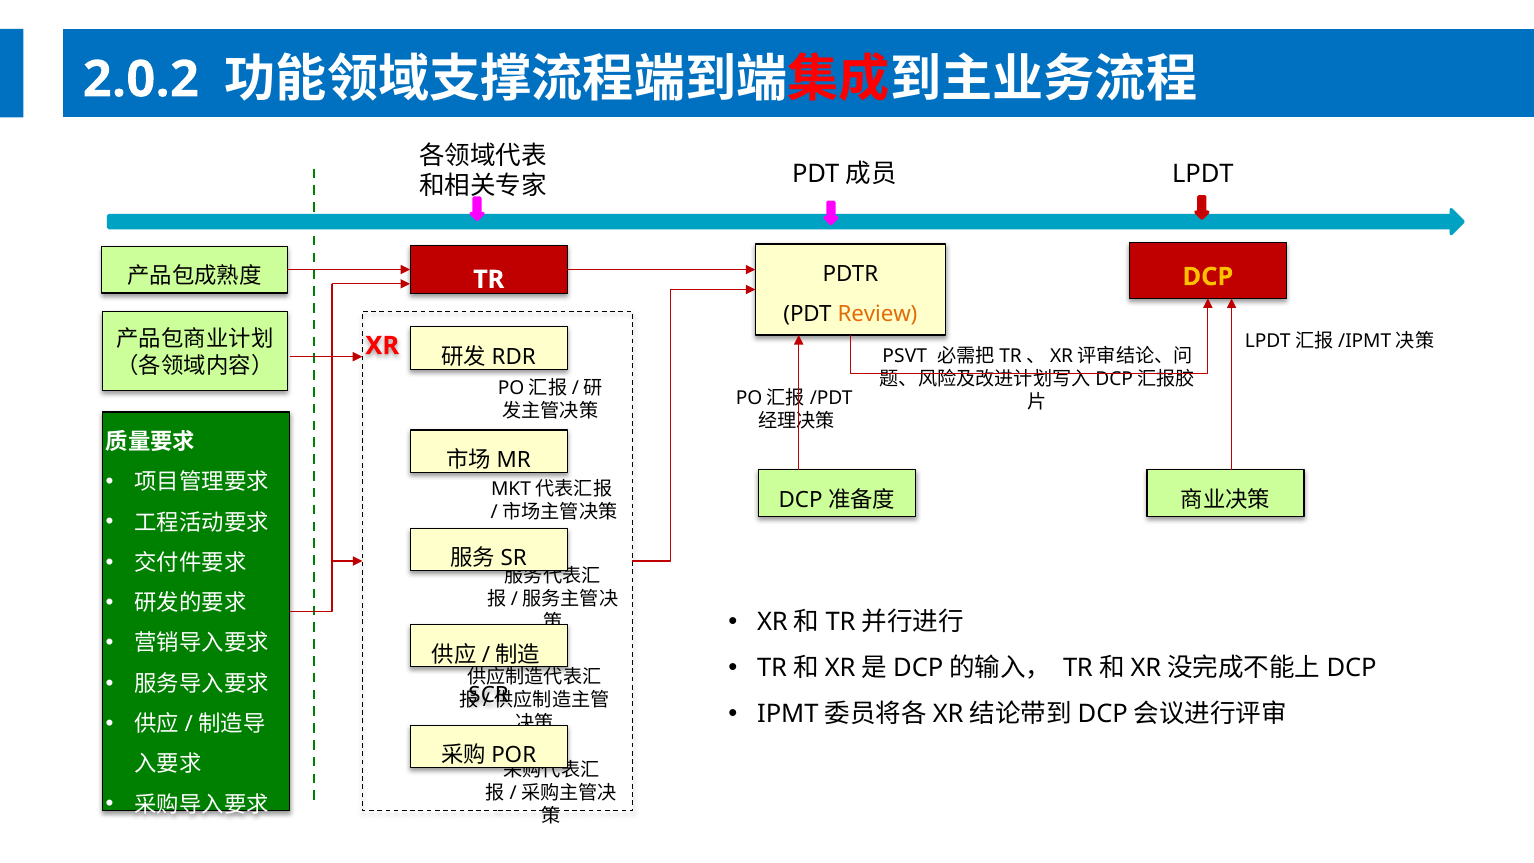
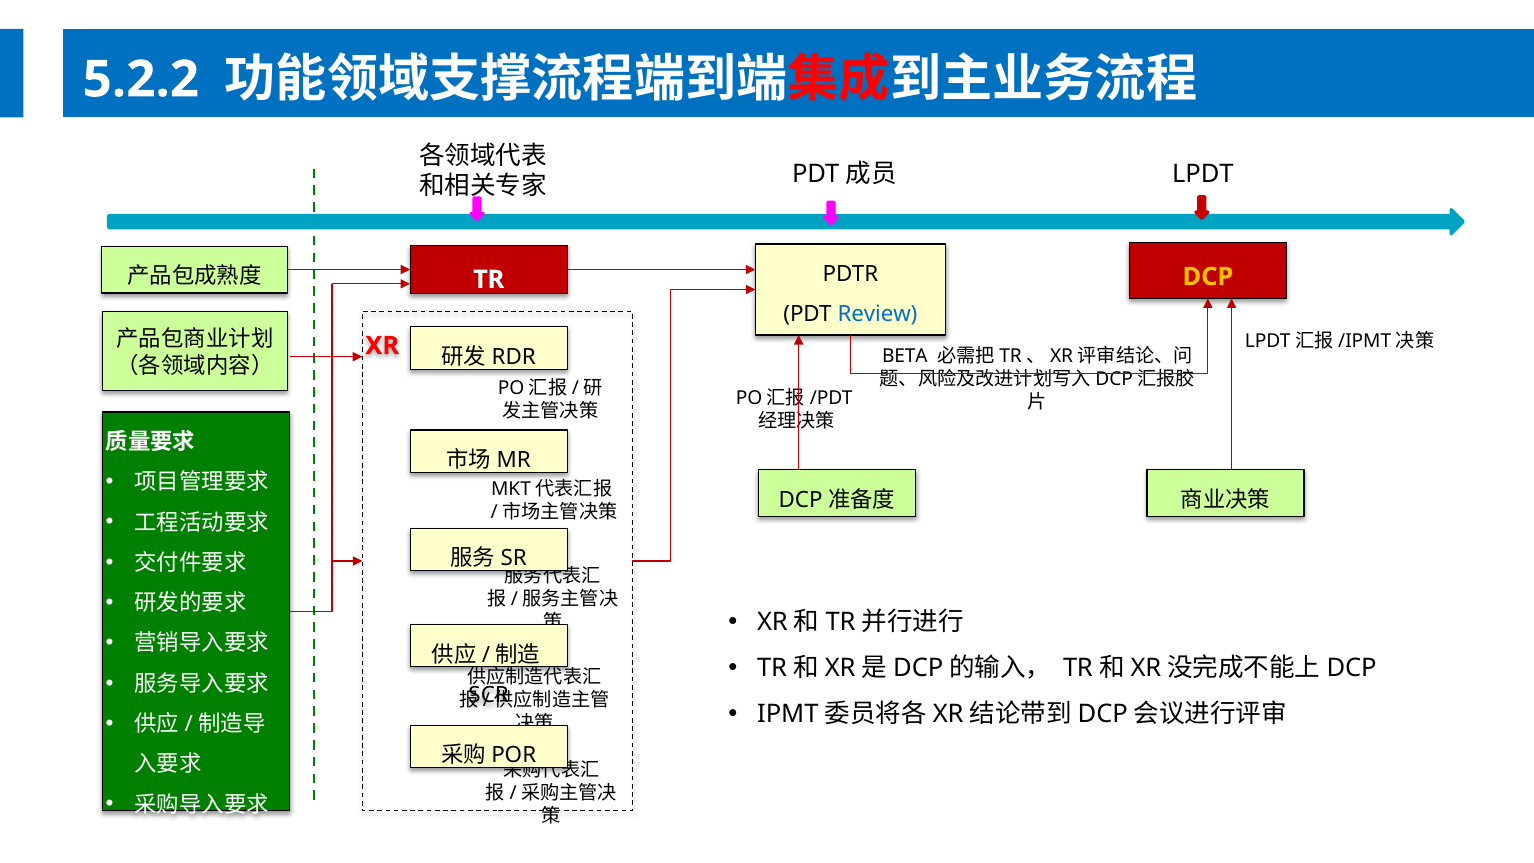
2.0.2: 2.0.2 -> 5.2.2 (141, 79)
Review colour: orange -> blue (878, 314)
PSVT: PSVT -> BETA (905, 356)
